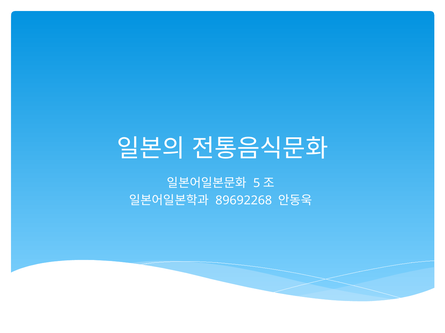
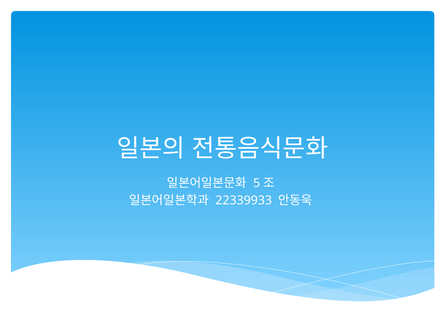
89692268: 89692268 -> 22339933 (244, 201)
